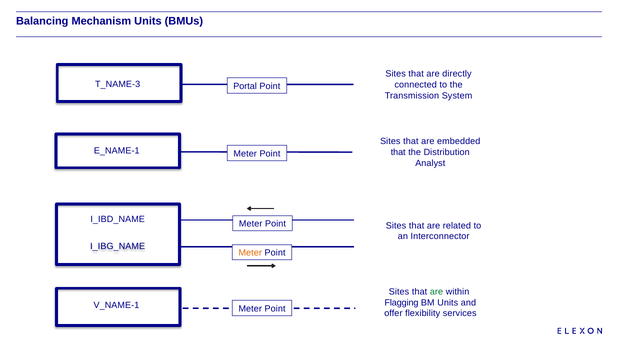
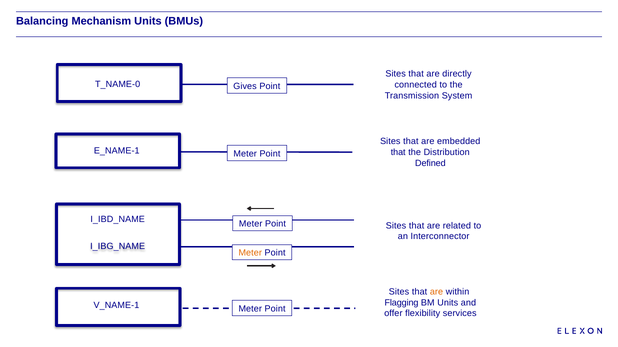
T_NAME-3: T_NAME-3 -> T_NAME-0 (118, 84)
Portal: Portal -> Gives (245, 86)
Analyst: Analyst -> Defined (430, 163)
are colour: green -> orange (436, 292)
